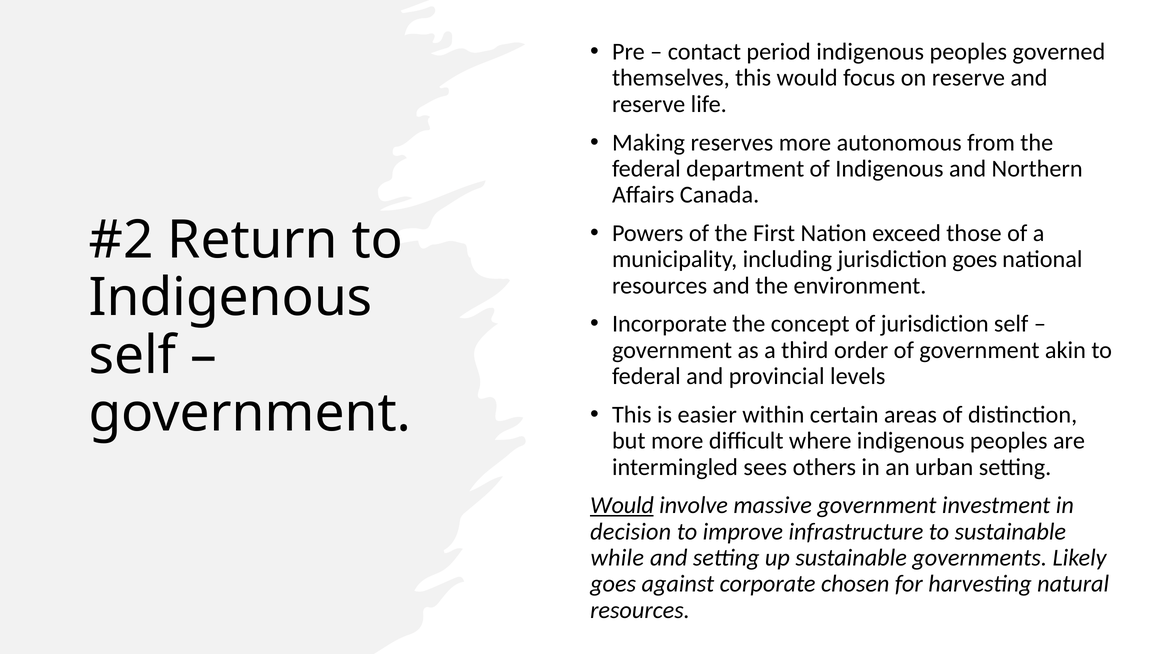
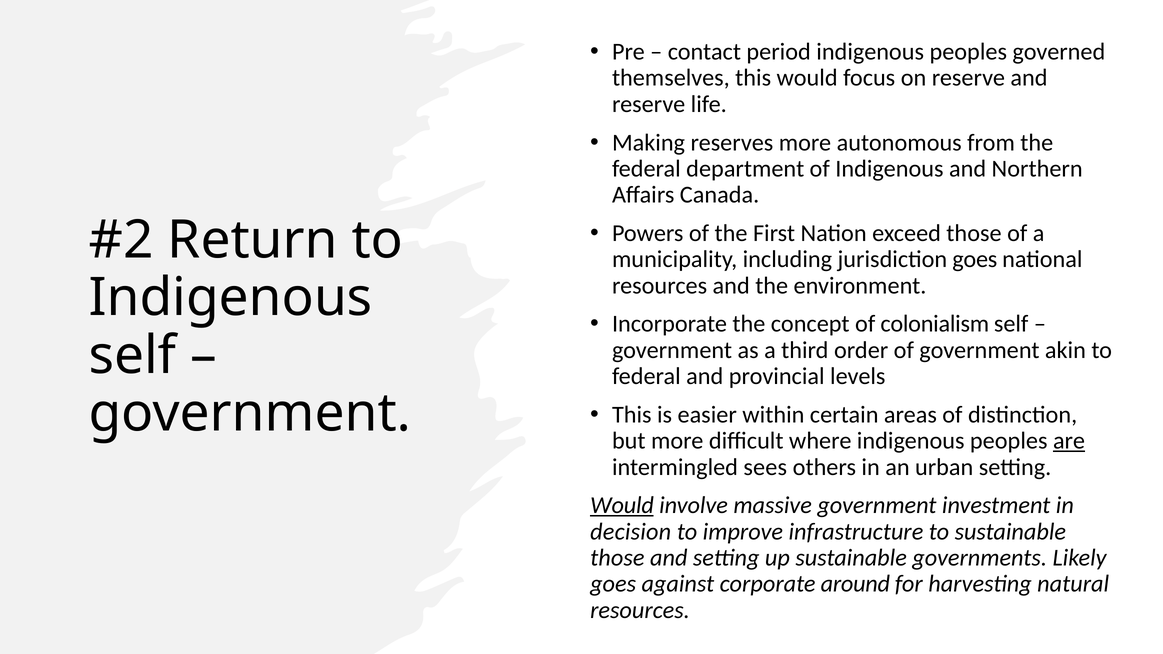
of jurisdiction: jurisdiction -> colonialism (935, 324)
are underline: none -> present (1069, 441)
while: while -> those (617, 558)
chosen: chosen -> around (855, 584)
